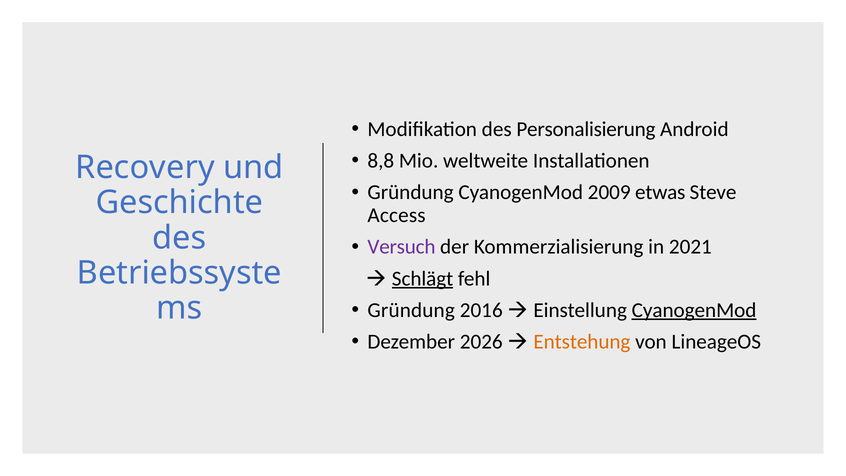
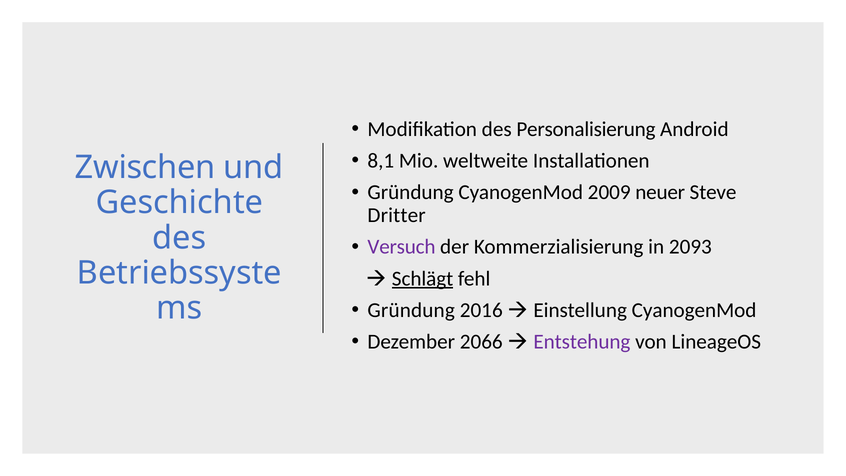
8,8: 8,8 -> 8,1 (381, 161)
Recovery: Recovery -> Zwischen (145, 167)
etwas: etwas -> neuer (660, 192)
Access: Access -> Dritter (397, 215)
2021: 2021 -> 2093 (690, 247)
CyanogenMod underline: present -> none (694, 310)
2026: 2026 -> 2066 (481, 342)
Entstehung colour: orange -> purple (582, 342)
